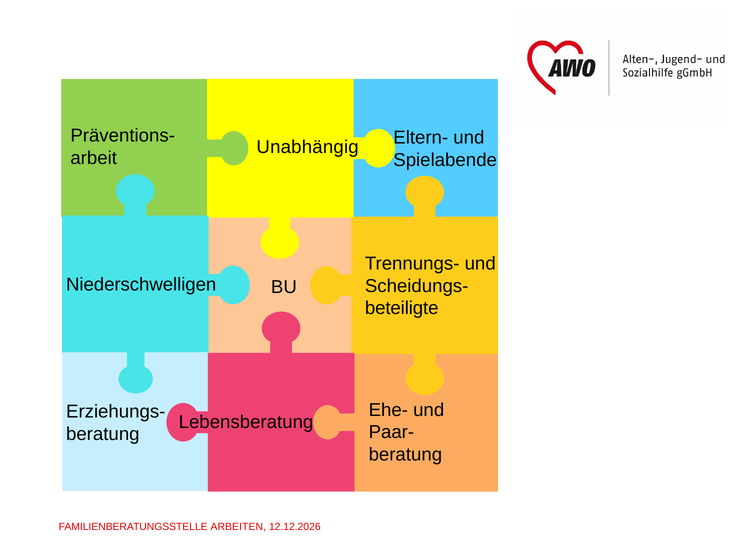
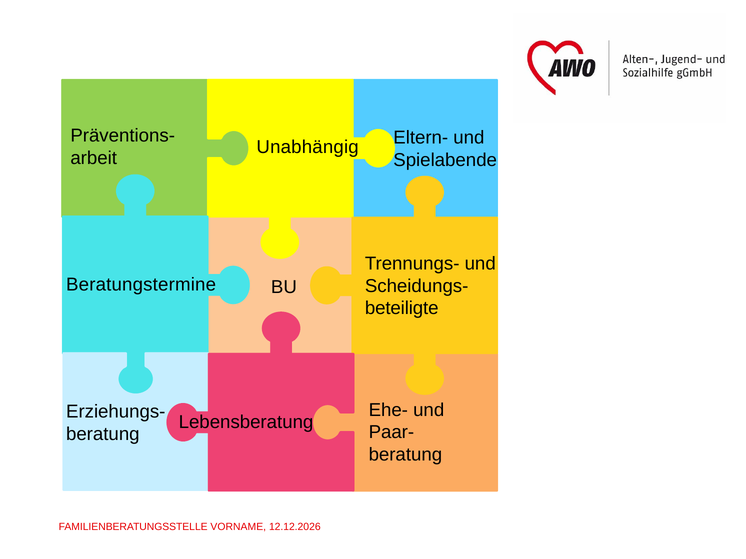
Niederschwelligen: Niederschwelligen -> Beratungstermine (141, 285)
ARBEITEN: ARBEITEN -> VORNAME (238, 527)
